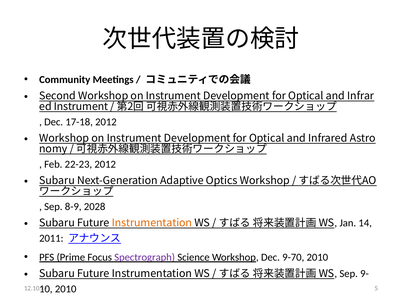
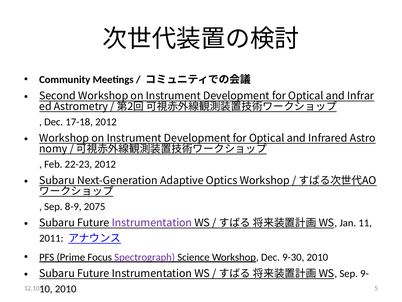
Instrument: Instrument -> Astrometry (81, 106)
2028: 2028 -> 2075 (95, 206)
Instrumentation colour: orange -> purple (152, 222)
14: 14 -> 11 (365, 222)
9-70: 9-70 -> 9-30 (293, 257)
